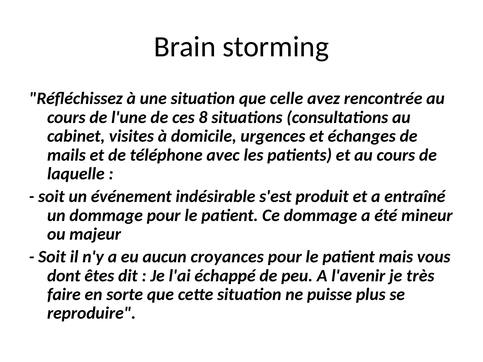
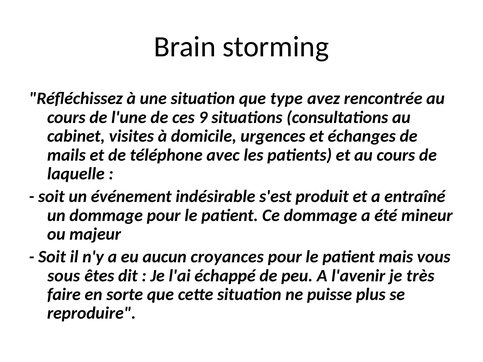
celle: celle -> type (286, 99)
8: 8 -> 9 (203, 117)
dont: dont -> sous (64, 276)
